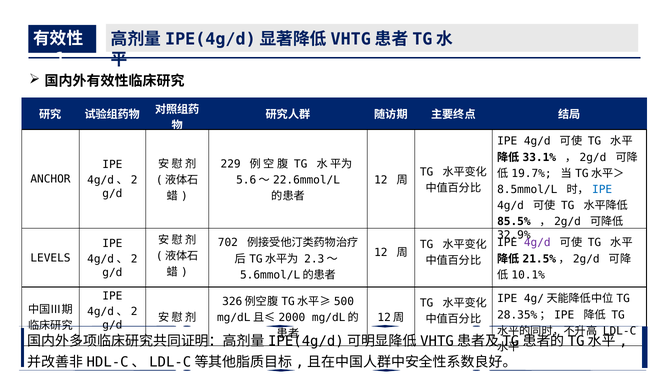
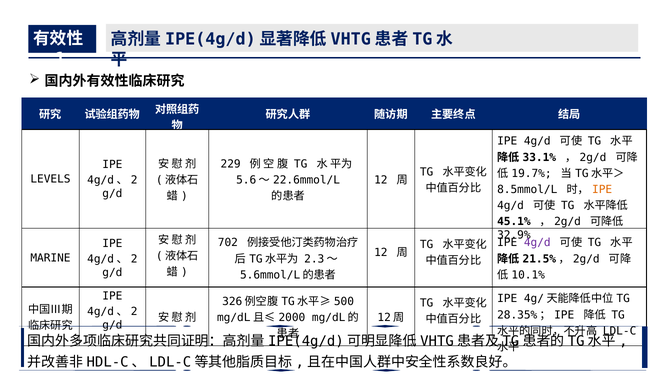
ANCHOR: ANCHOR -> LEVELS (50, 179)
IPE colour: blue -> orange (602, 189)
85.5%: 85.5% -> 45.1% (514, 221)
LEVELS: LEVELS -> MARINE (50, 257)
